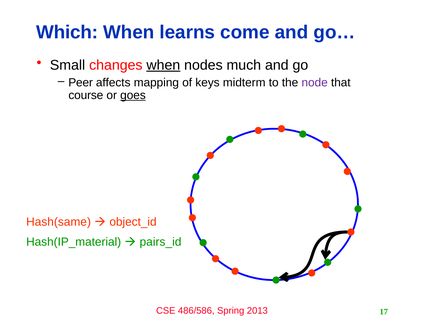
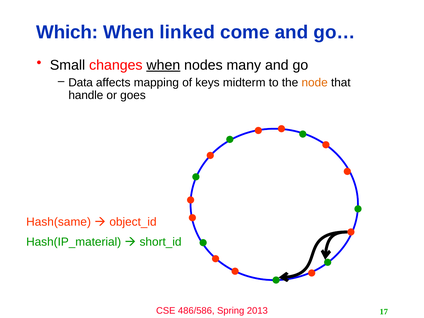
learns: learns -> linked (187, 32)
much: much -> many (244, 65)
Peer: Peer -> Data (81, 83)
node colour: purple -> orange (315, 83)
course: course -> handle (86, 95)
goes underline: present -> none (133, 95)
pairs_id: pairs_id -> short_id (161, 242)
